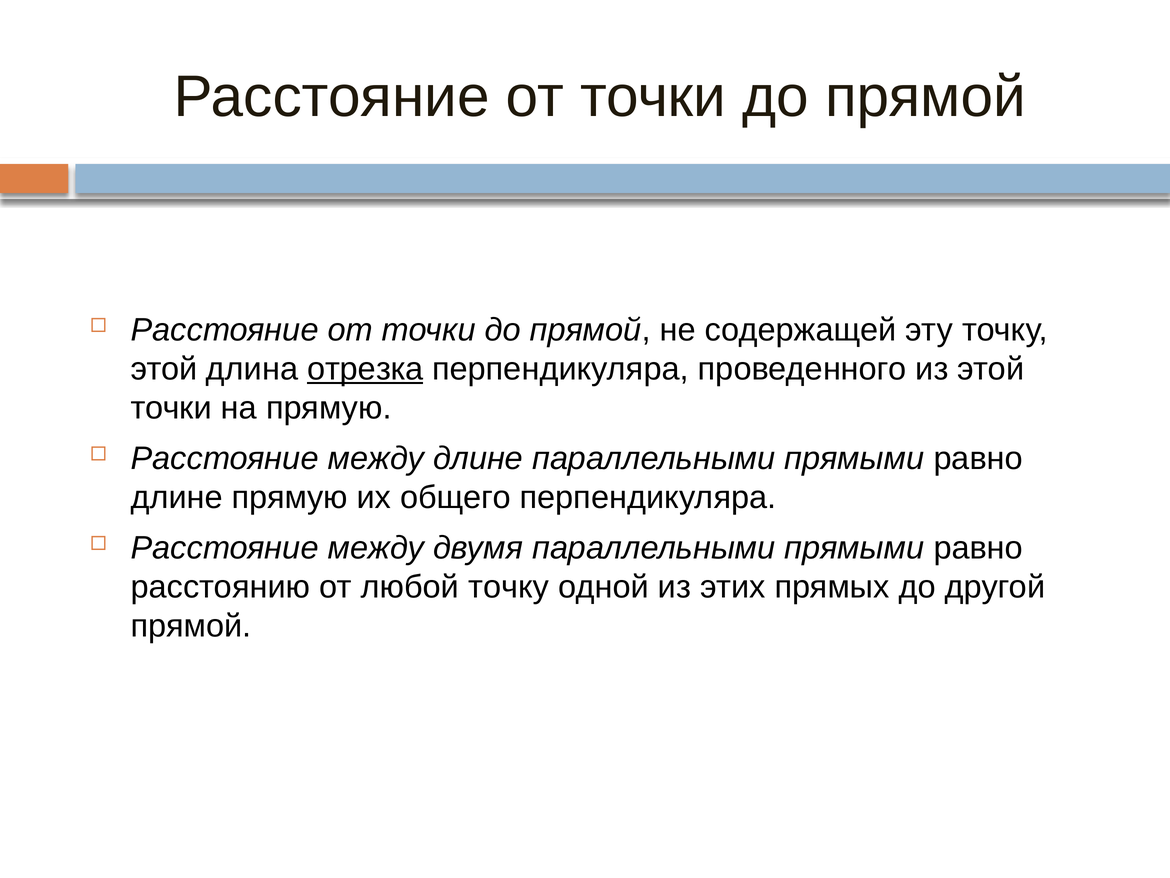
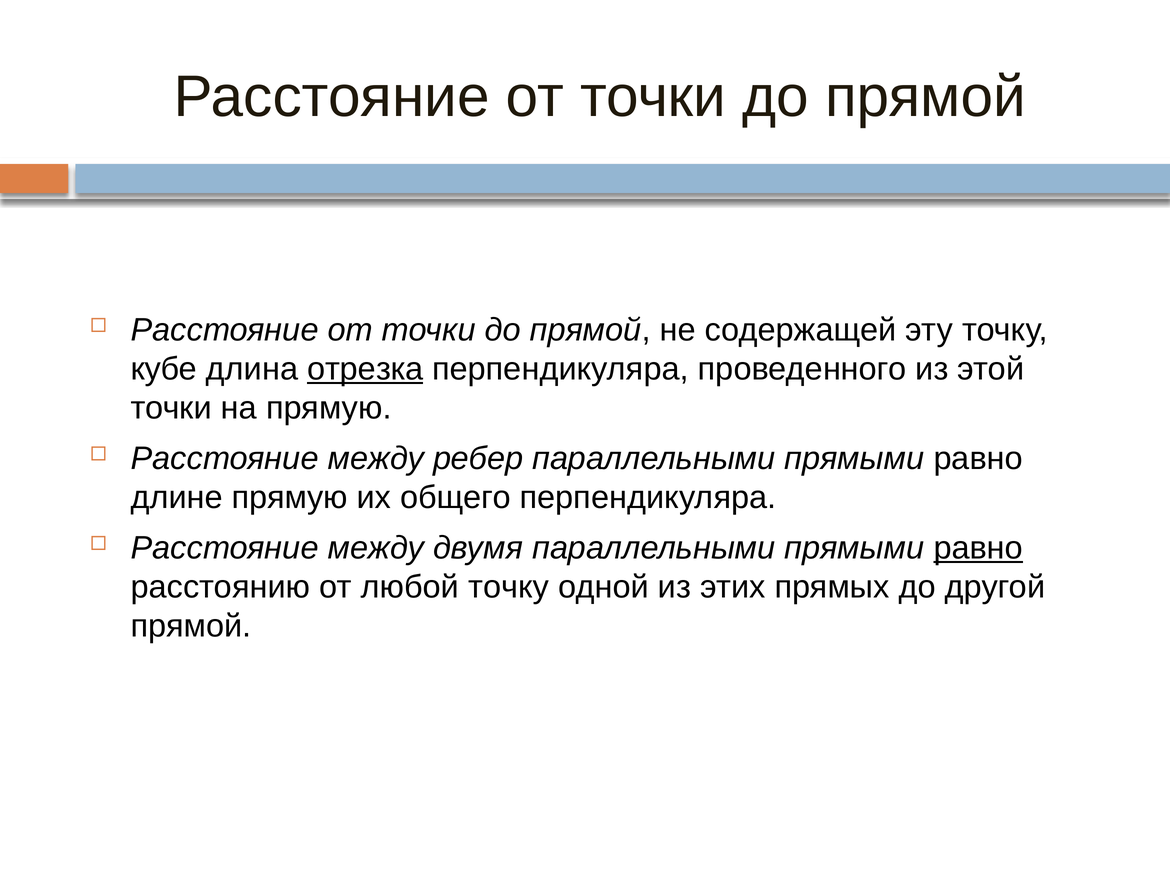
этой: этой -> кубе (164, 369)
между длине: длине -> ребер (478, 458)
равно underline: none -> present (978, 548)
